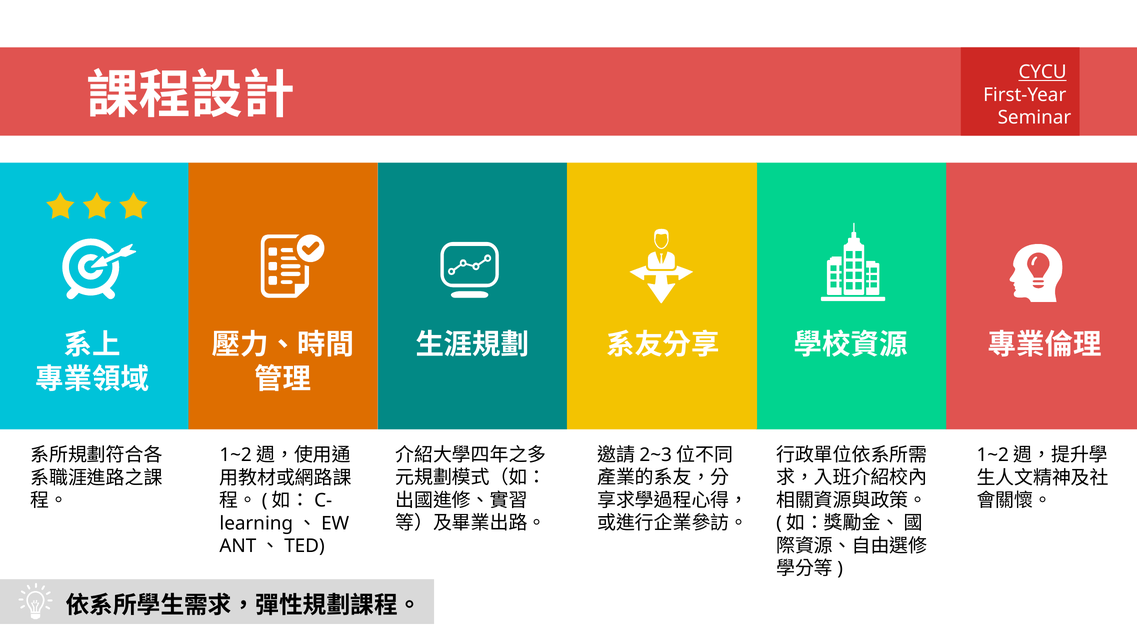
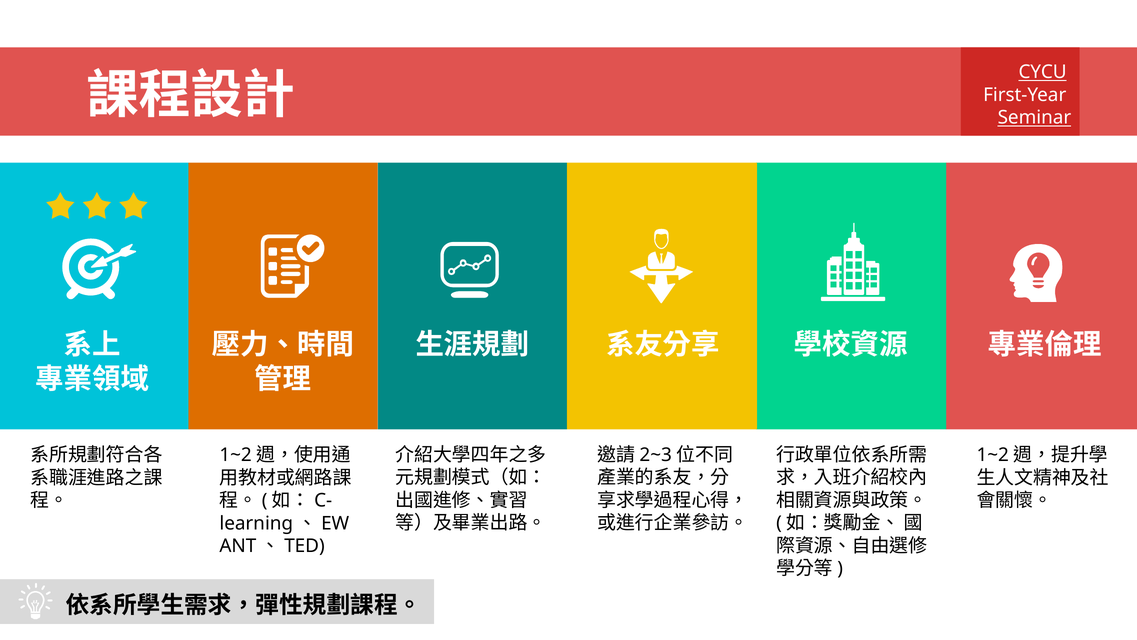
Seminar underline: none -> present (1034, 118)
